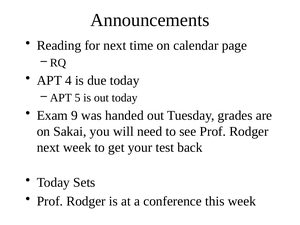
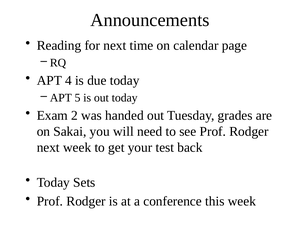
9: 9 -> 2 (75, 115)
